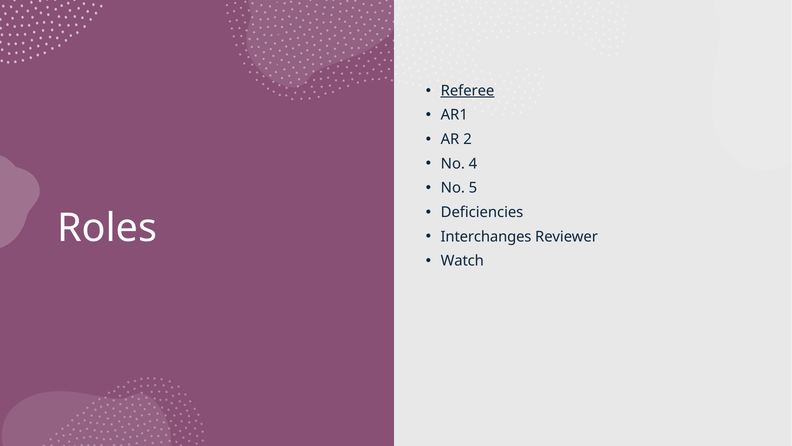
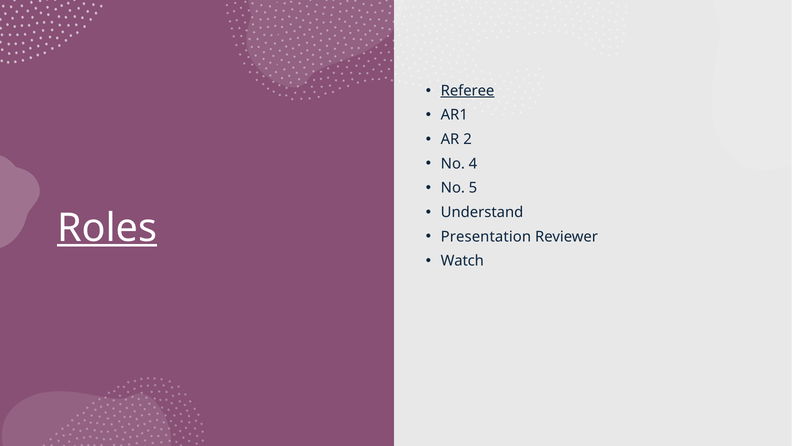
Deficiencies: Deficiencies -> Understand (482, 212)
Roles underline: none -> present (107, 228)
Interchanges: Interchanges -> Presentation (486, 236)
